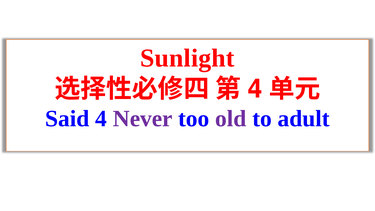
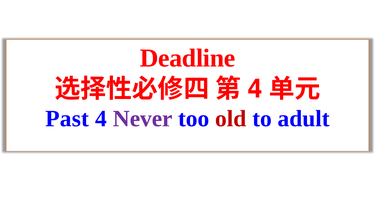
Sunlight: Sunlight -> Deadline (188, 58)
Said: Said -> Past (67, 118)
old colour: purple -> red (231, 118)
